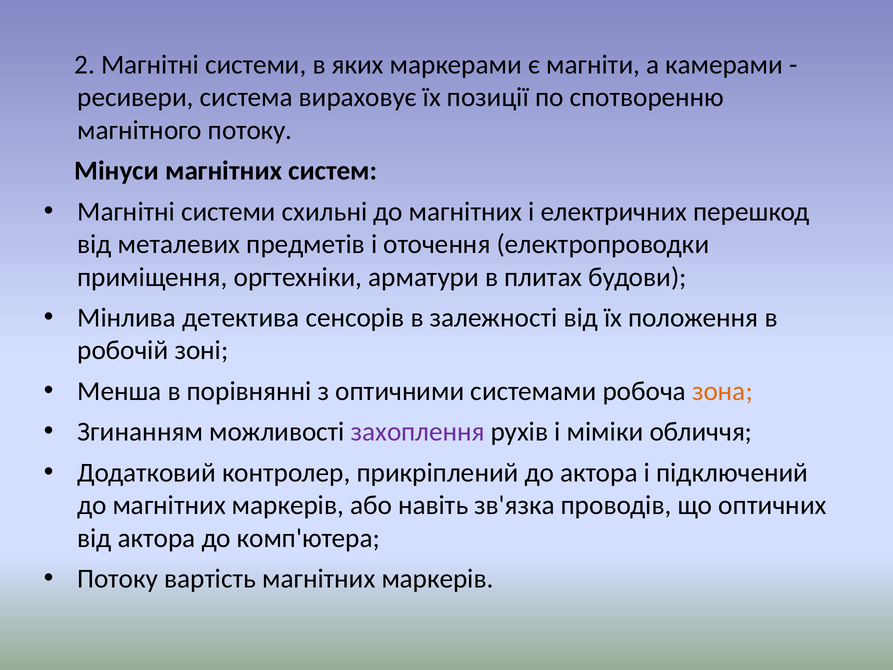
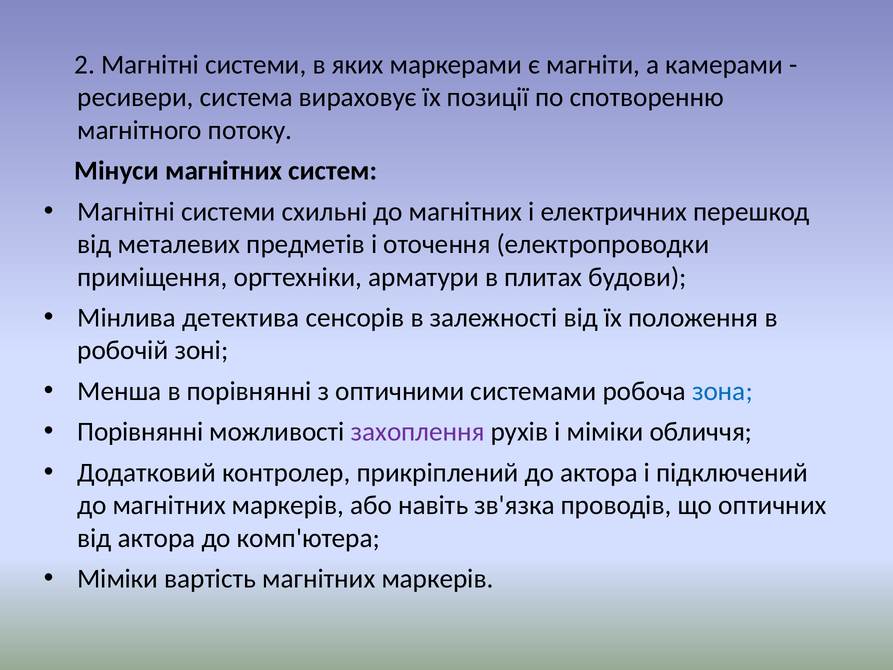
зона colour: orange -> blue (722, 391)
Згинанням: Згинанням -> Порівнянні (140, 432)
Потоку: Потоку -> Міміки (118, 578)
